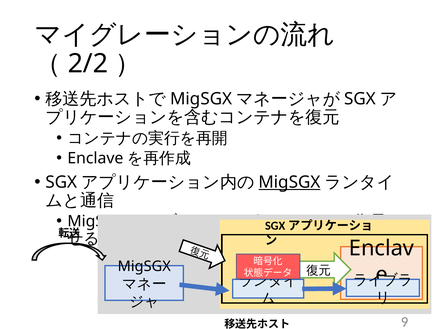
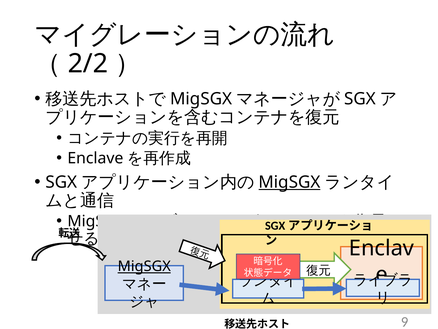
MigSGX underline: none -> present (144, 266)
